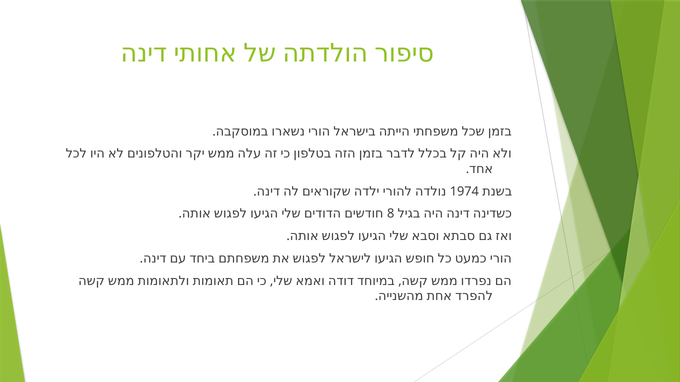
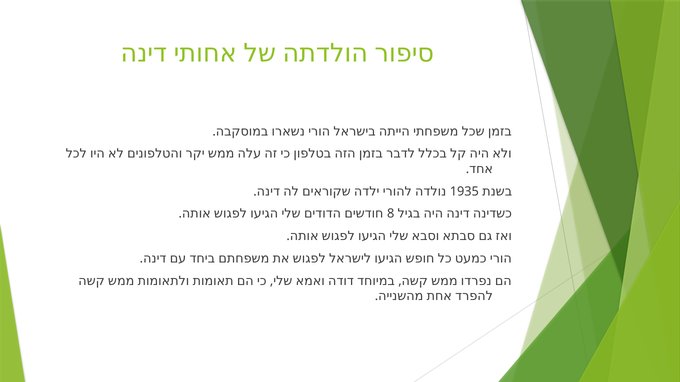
1974: 1974 -> 1935 (464, 192)
